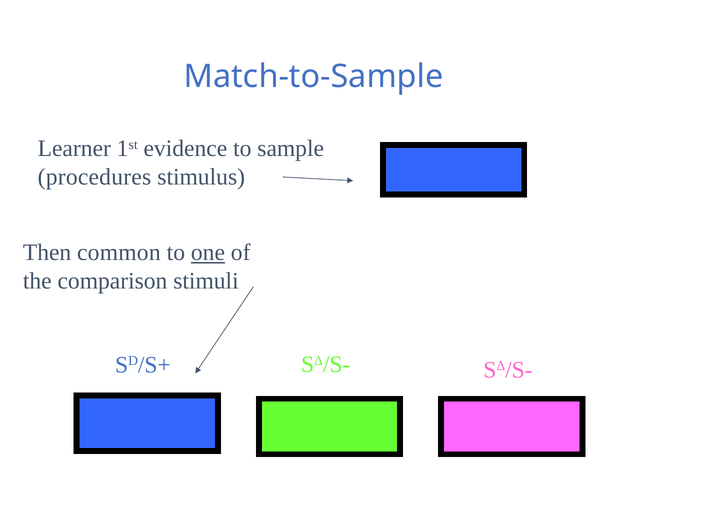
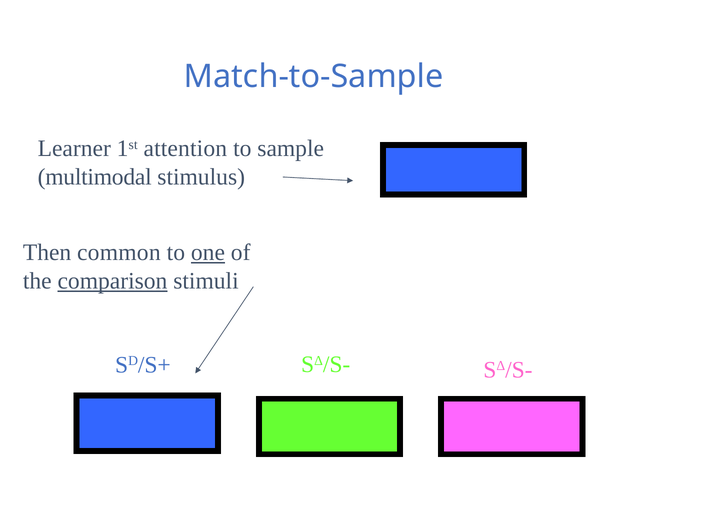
evidence: evidence -> attention (185, 148)
procedures: procedures -> multimodal (95, 177)
comparison underline: none -> present (112, 281)
